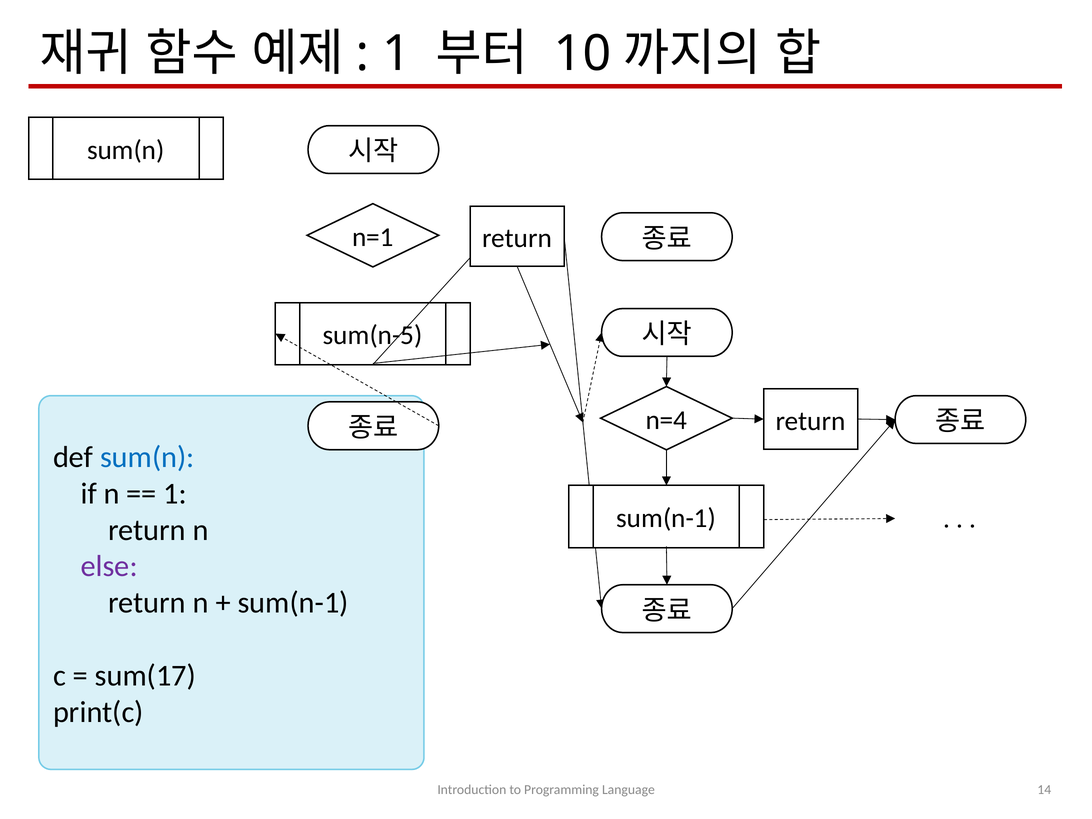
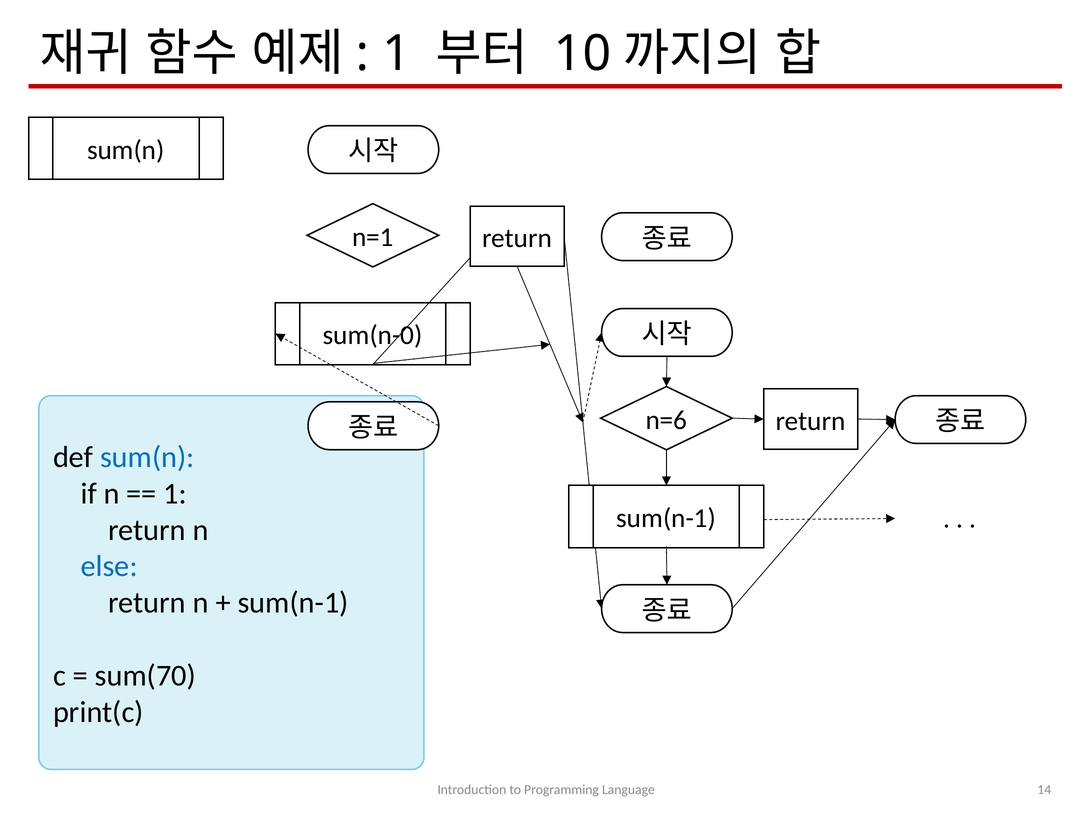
sum(n-5: sum(n-5 -> sum(n-0 (373, 335)
n=4: n=4 -> n=6 (666, 420)
else colour: purple -> blue (109, 566)
sum(17: sum(17 -> sum(70 (145, 676)
